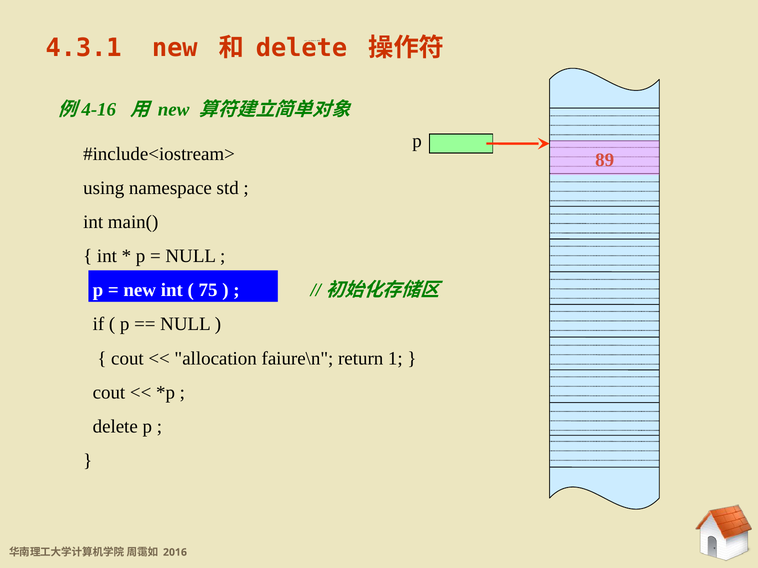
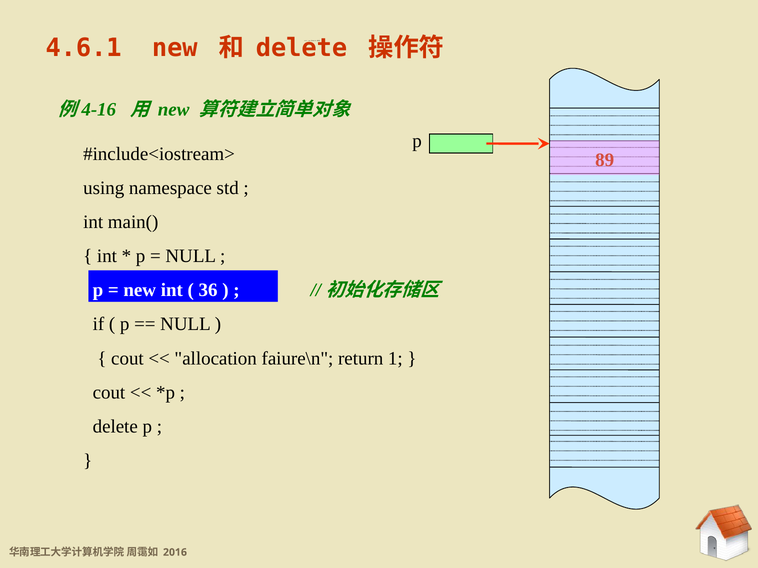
4.3.1: 4.3.1 -> 4.6.1 (84, 48)
75: 75 -> 36 (208, 290)
